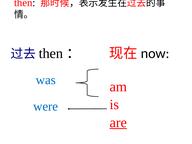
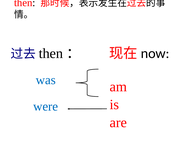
are underline: present -> none (118, 123)
